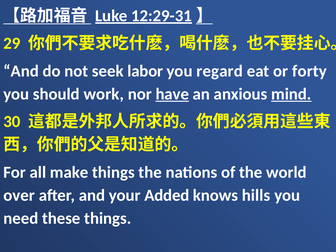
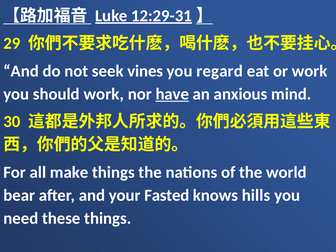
labor: labor -> vines (145, 71)
or forty: forty -> work (310, 71)
mind underline: present -> none (291, 94)
over: over -> bear (19, 195)
Added: Added -> Fasted (167, 195)
